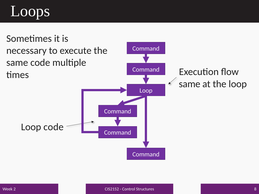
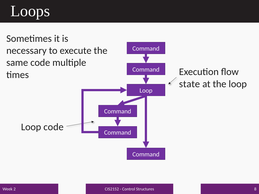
same: same -> state (189, 84)
